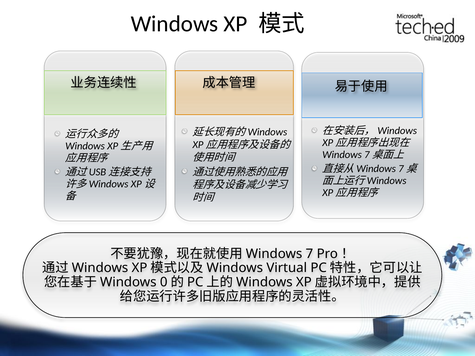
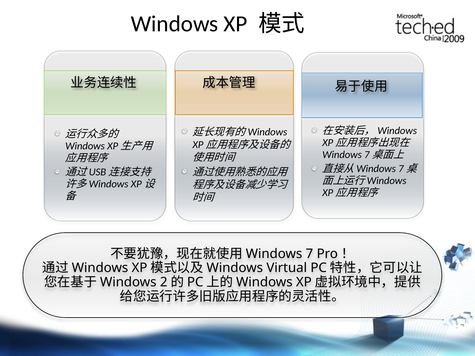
0: 0 -> 2 (164, 282)
